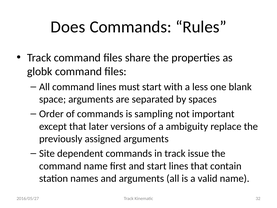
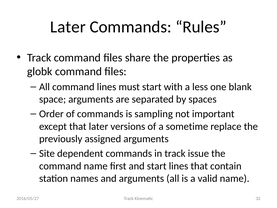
Does: Does -> Later (68, 27)
ambiguity: ambiguity -> sometime (187, 126)
